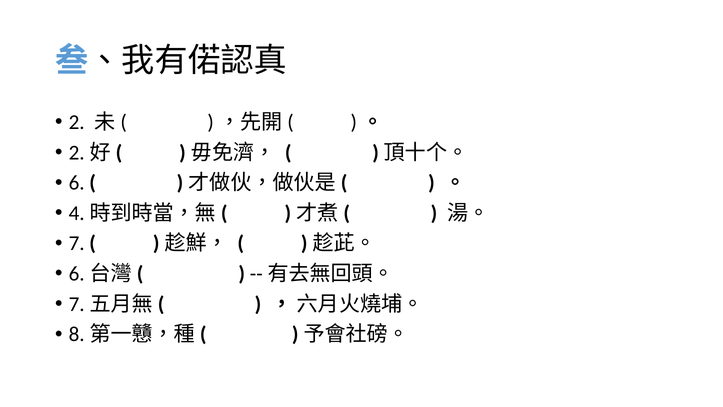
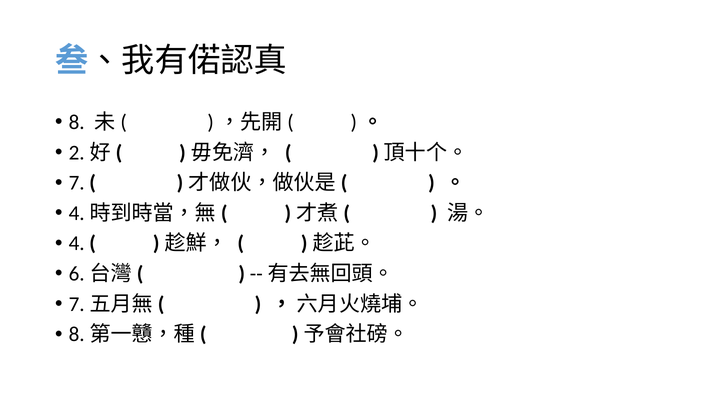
2: 2 -> 8 (77, 122)
6: 6 -> 7 (77, 183)
7: 7 -> 4 (77, 243)
